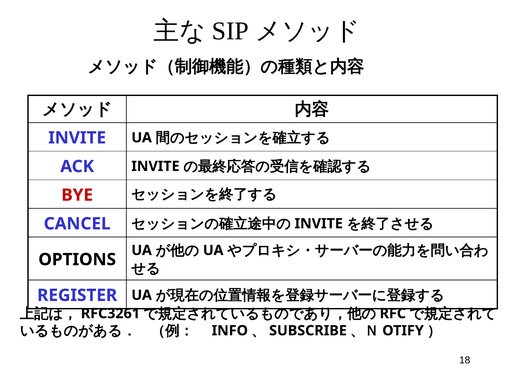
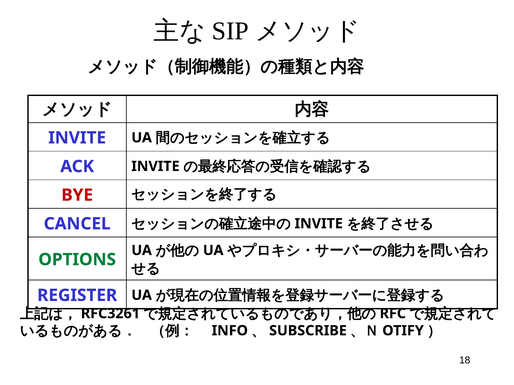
OPTIONS colour: black -> green (77, 260)
